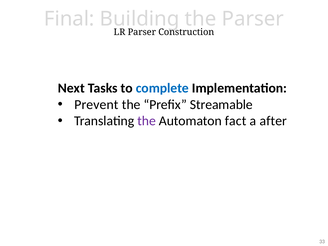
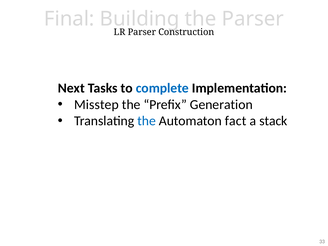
Prevent: Prevent -> Misstep (96, 105)
Streamable: Streamable -> Generation (221, 105)
the colour: purple -> blue (147, 121)
after: after -> stack (273, 121)
